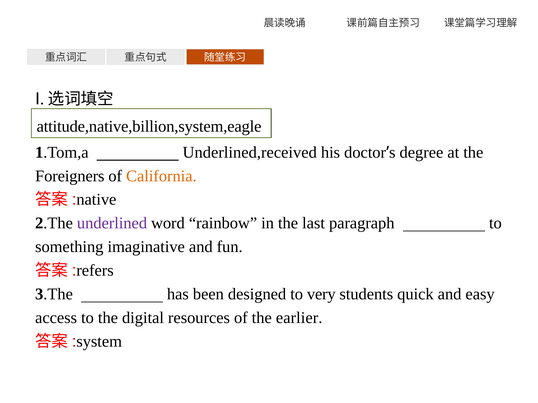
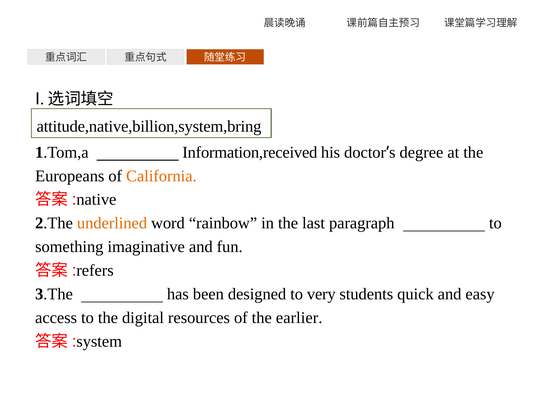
attitude,native,billion,system,eagle: attitude,native,billion,system,eagle -> attitude,native,billion,system,bring (149, 126)
Underlined,received: Underlined,received -> Information,received (250, 152)
Foreigners: Foreigners -> Europeans (70, 176)
underlined colour: purple -> orange (112, 223)
